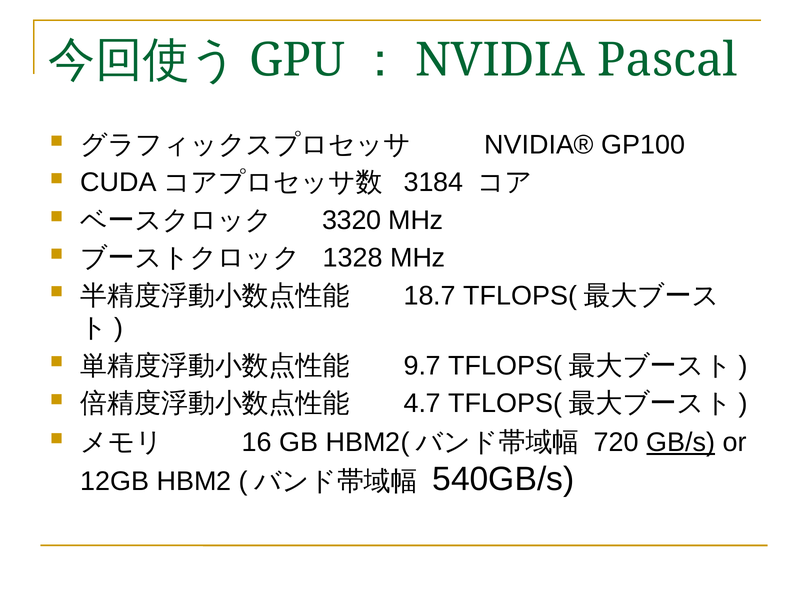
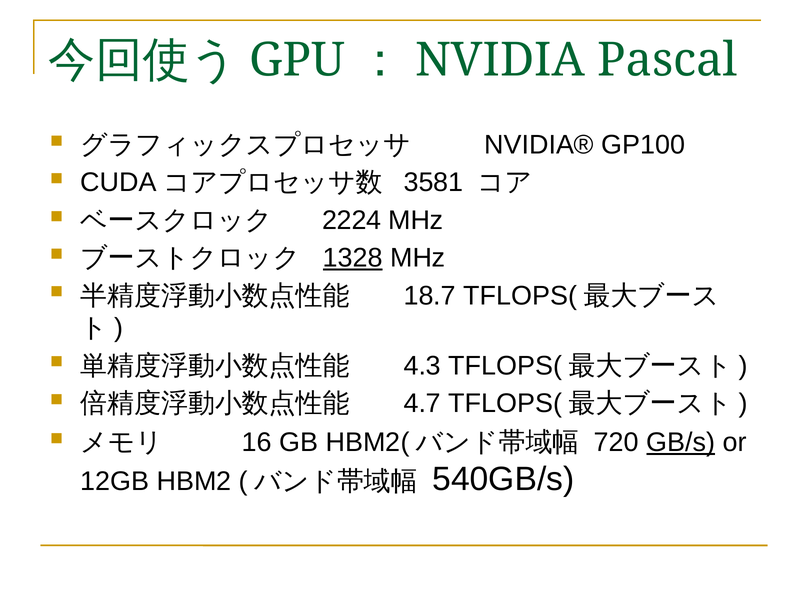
3184: 3184 -> 3581 (433, 183)
3320: 3320 -> 2224 (352, 220)
1328 underline: none -> present (353, 258)
9.7: 9.7 -> 4.3 (422, 366)
